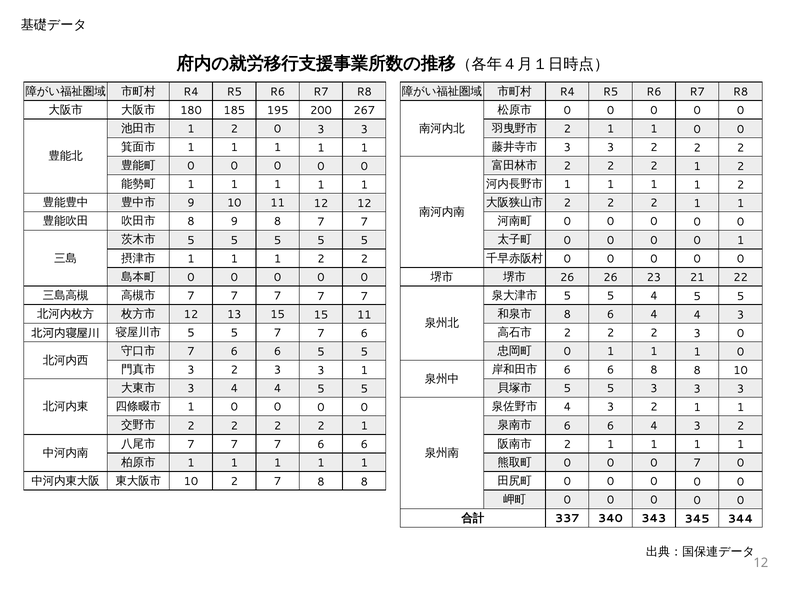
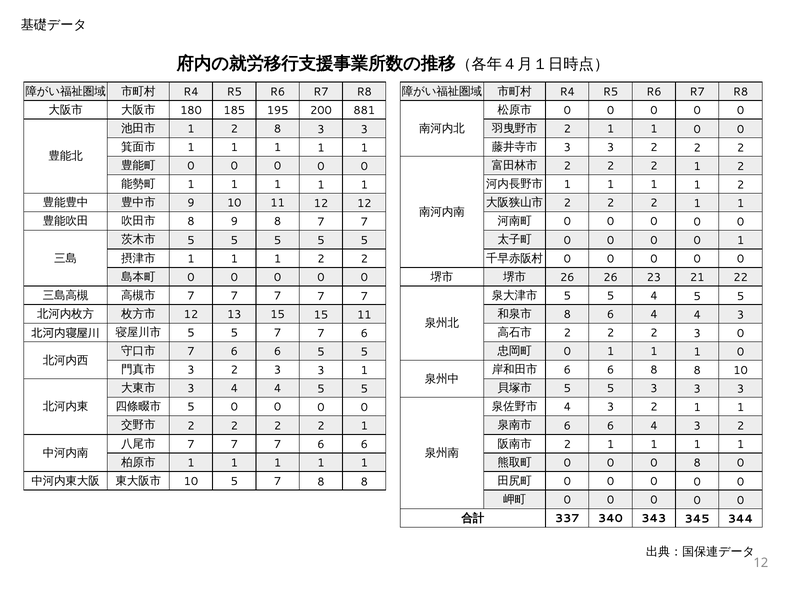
267: 267 -> 881 (364, 111)
2 0: 0 -> 8 (278, 129)
1: 1 -> 5 (191, 408)
0 7: 7 -> 8 (697, 464)
10 2: 2 -> 5 (234, 482)
